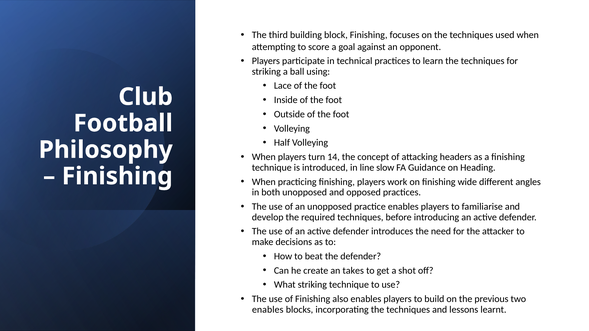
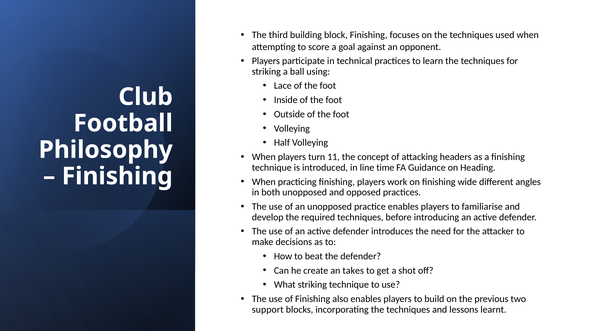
14: 14 -> 11 (334, 157)
slow: slow -> time (385, 168)
enables: enables -> support (268, 310)
